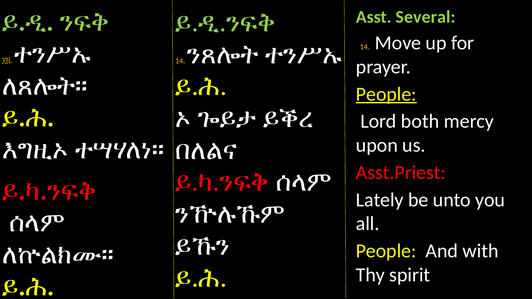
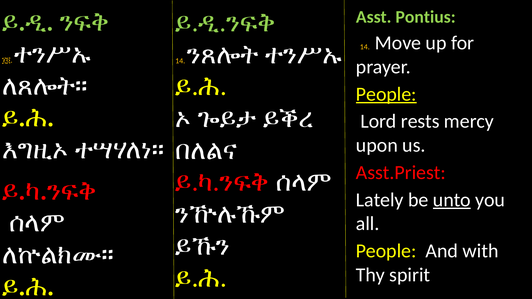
Several: Several -> Pontius (426, 17)
both: both -> rests (420, 121)
unto underline: none -> present (452, 200)
